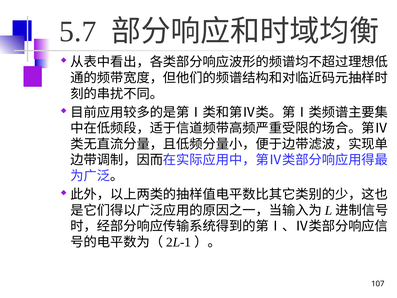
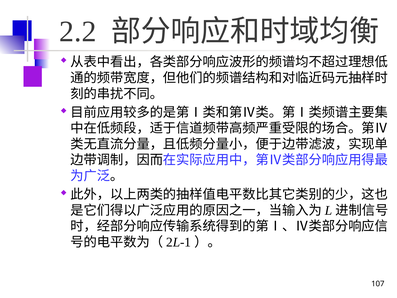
5.7: 5.7 -> 2.2 (78, 31)
